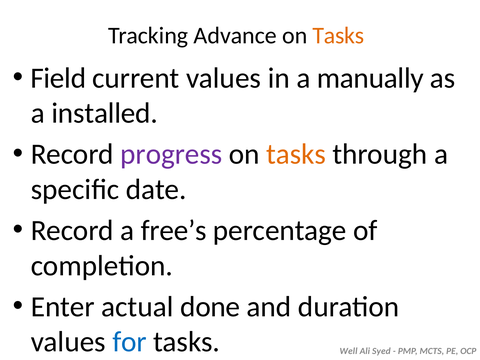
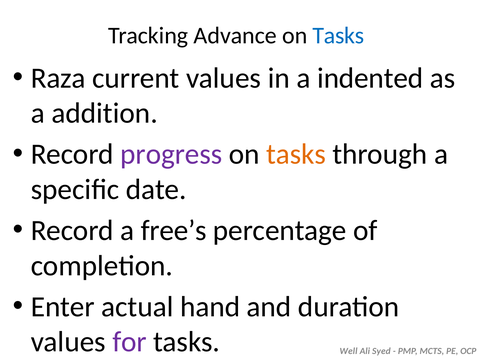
Tasks colour: orange -> blue (338, 36)
Field: Field -> Raza (58, 78)
manually: manually -> indented (370, 78)
installed: installed -> addition (105, 113)
done: done -> hand (210, 307)
for colour: blue -> purple (130, 342)
